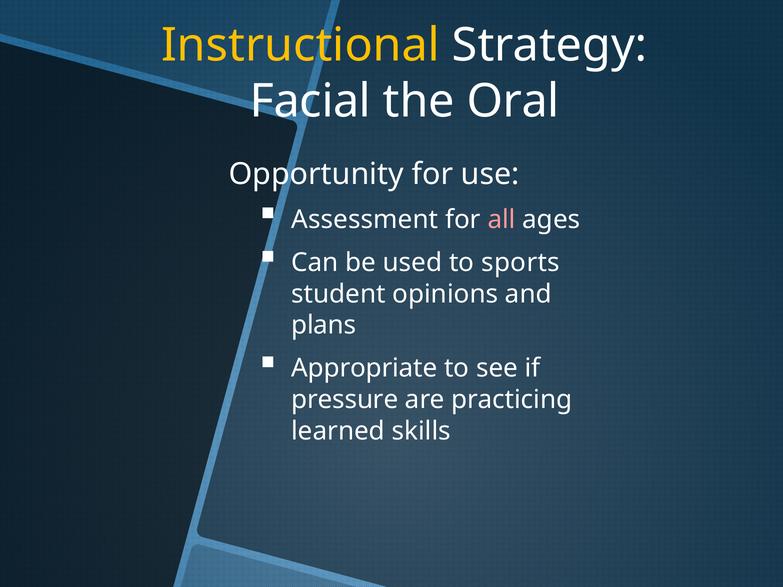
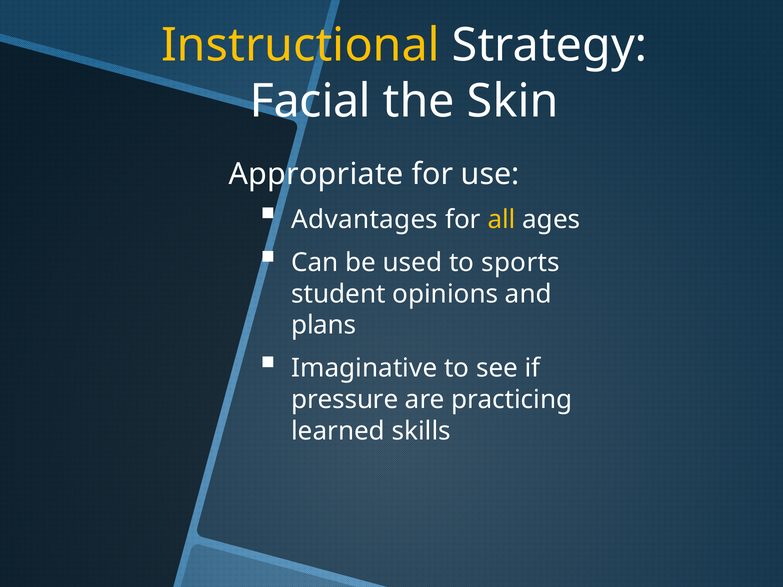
Oral: Oral -> Skin (513, 101)
Opportunity: Opportunity -> Appropriate (316, 174)
Assessment: Assessment -> Advantages (365, 220)
all colour: pink -> yellow (502, 220)
Appropriate: Appropriate -> Imaginative (364, 369)
